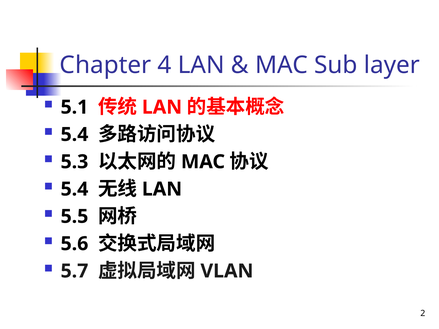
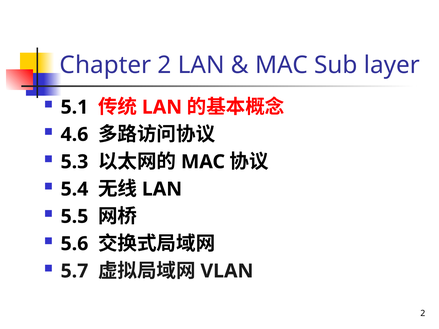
Chapter 4: 4 -> 2 (165, 65)
5.4: 5.4 -> 4.6 (74, 135)
